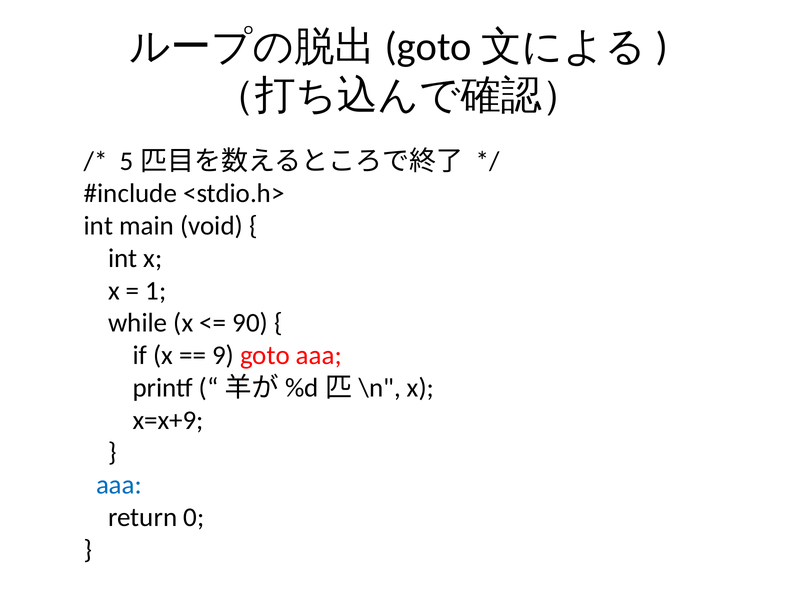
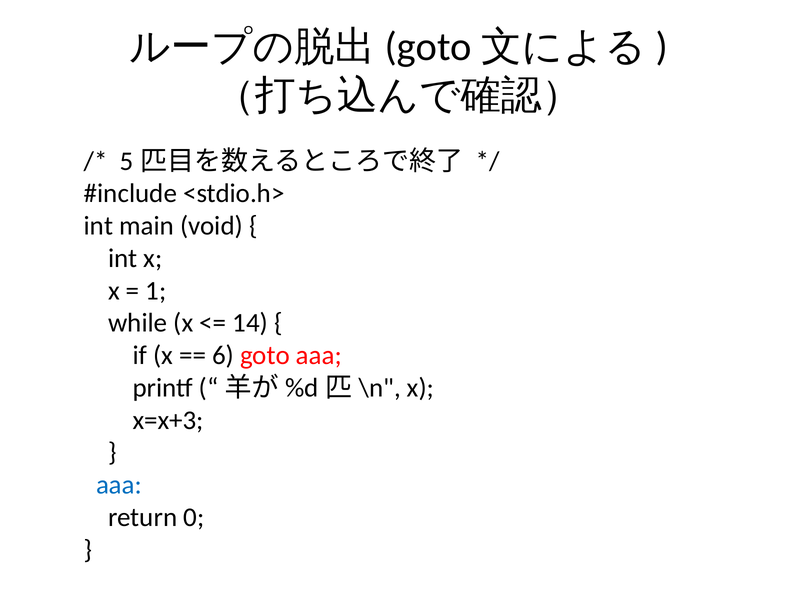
90: 90 -> 14 (250, 323)
9: 9 -> 6 (223, 356)
x=x+9: x=x+9 -> x=x+3 (168, 420)
